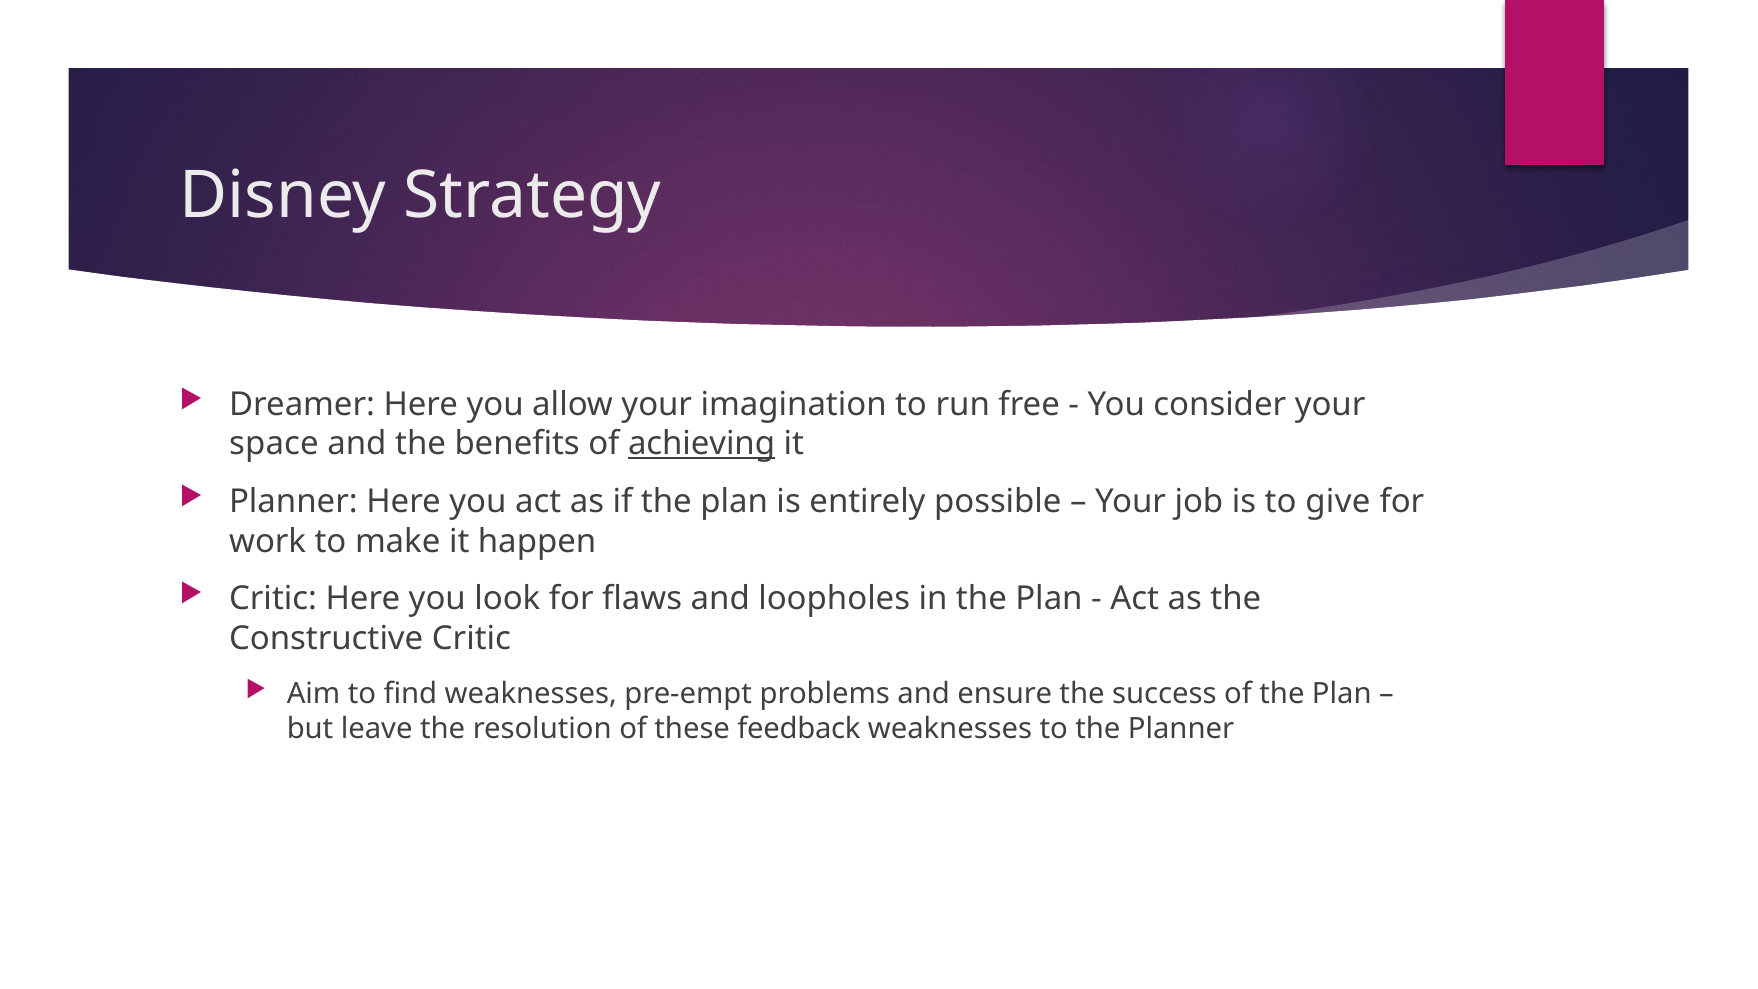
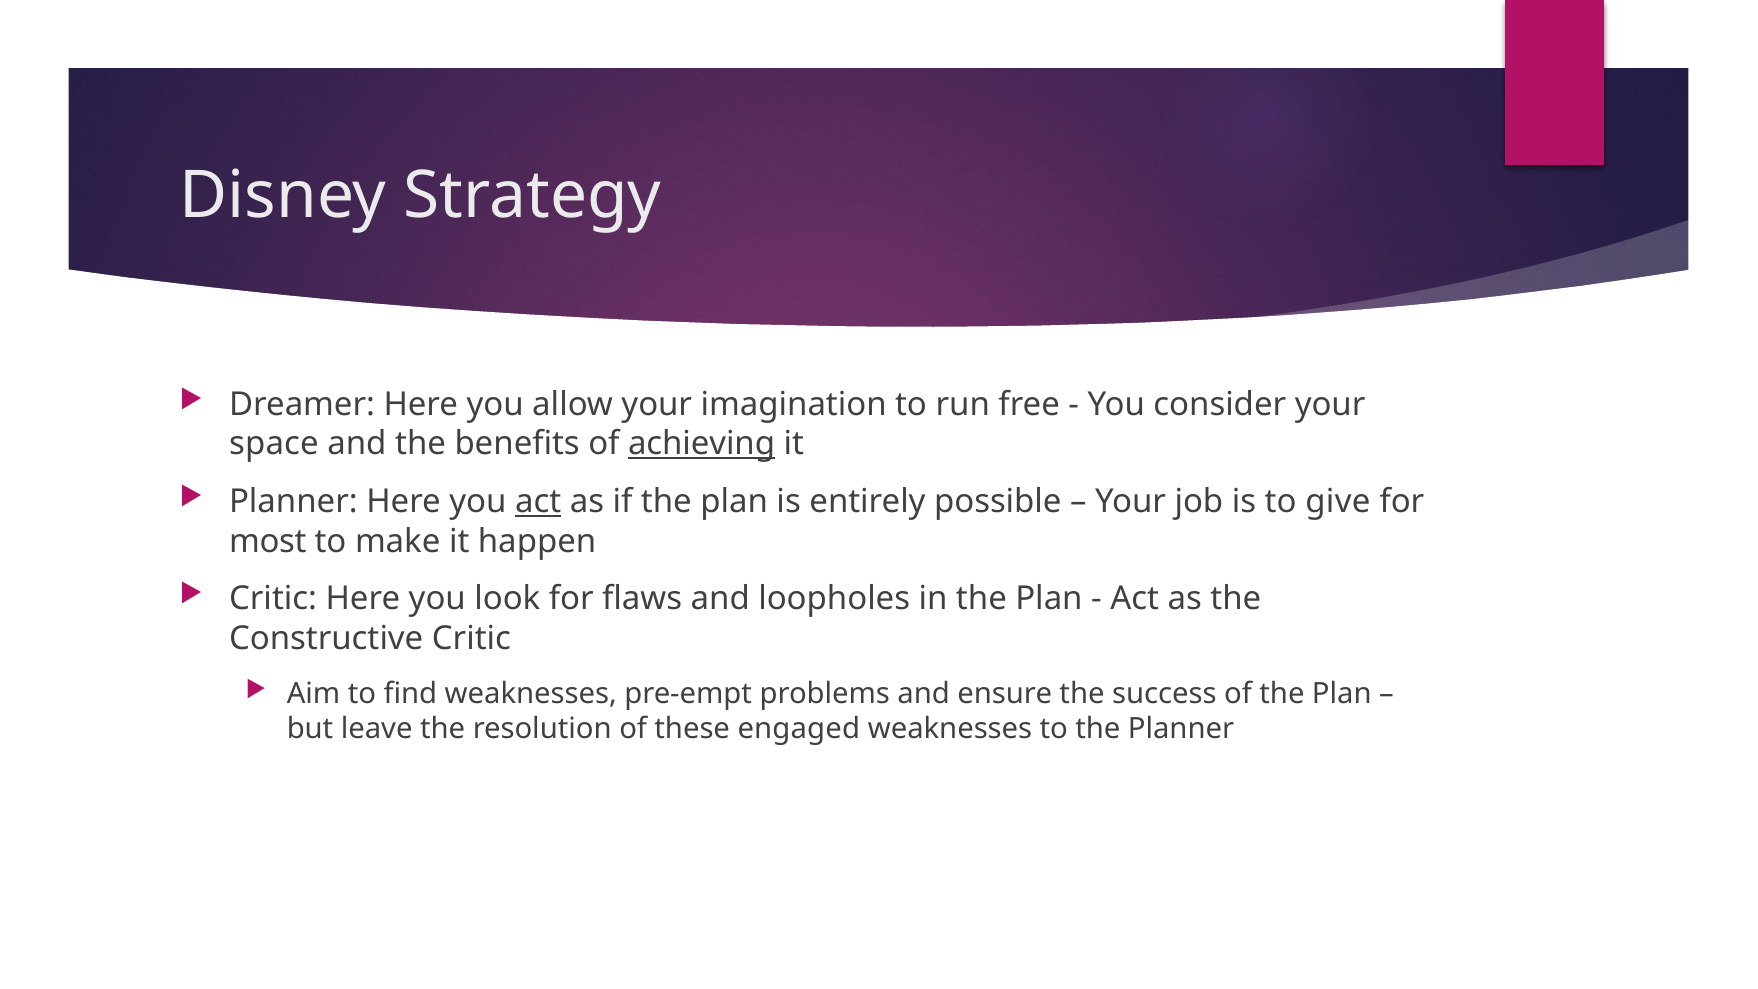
act underline: none -> present (538, 502)
work: work -> most (268, 541)
feedback: feedback -> engaged (799, 729)
